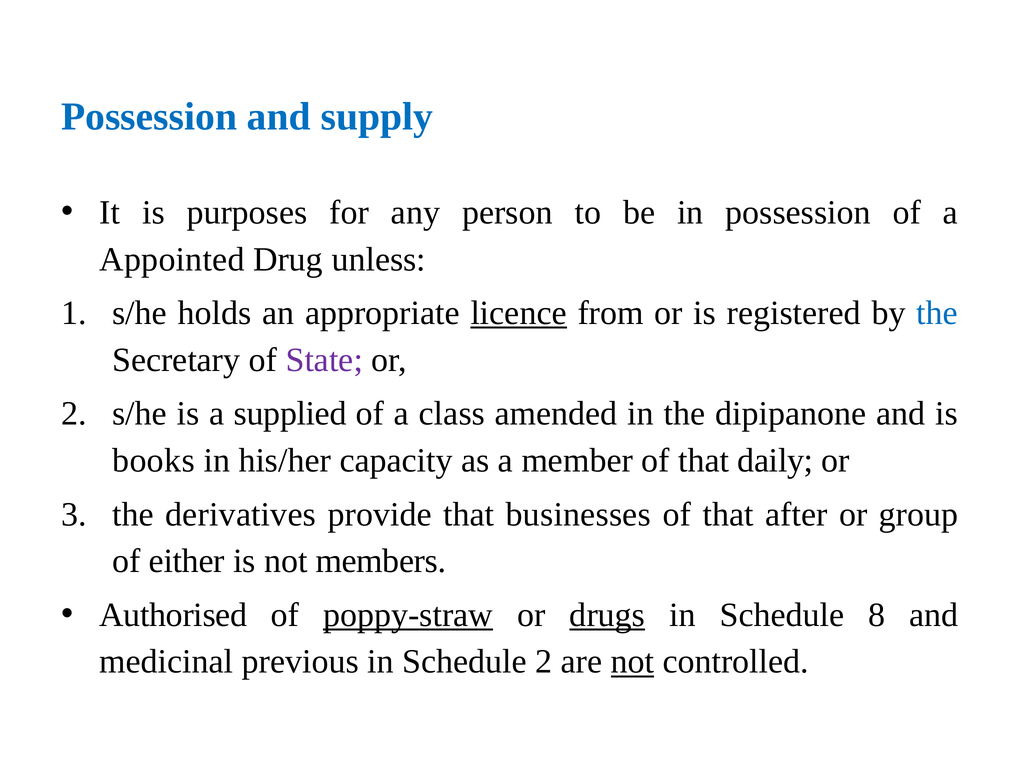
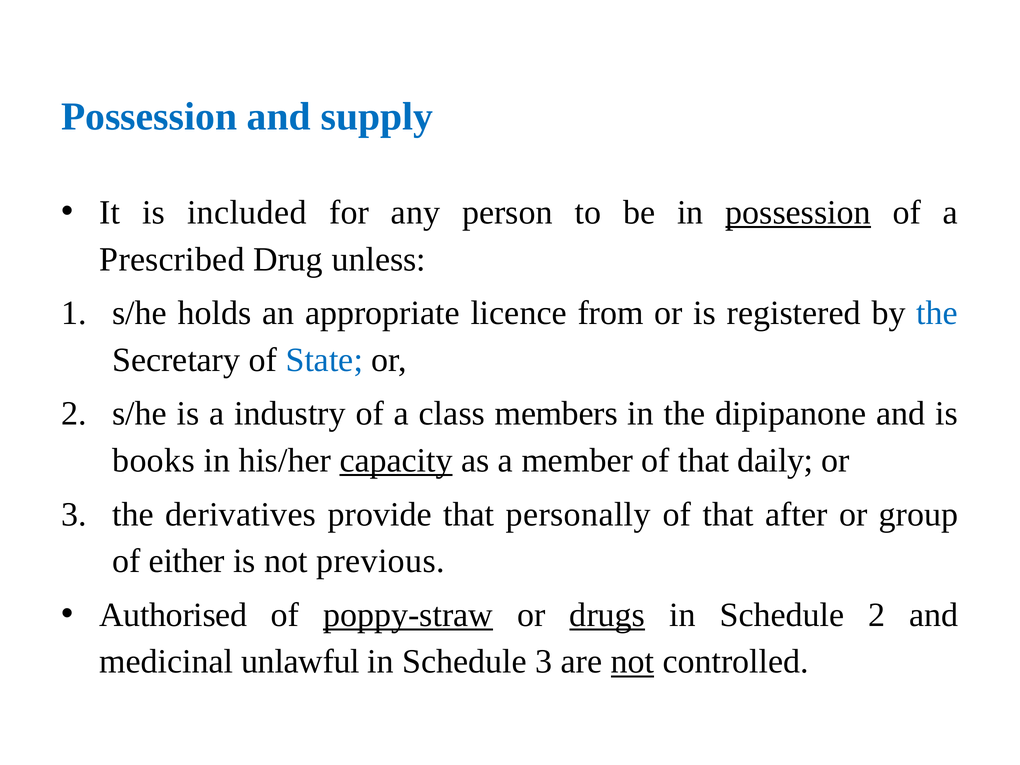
purposes: purposes -> included (247, 212)
possession underline: none -> present (798, 212)
Appointed: Appointed -> Prescribed (172, 259)
licence underline: present -> none (519, 313)
State colour: purple -> blue (324, 360)
supplied: supplied -> industry (290, 414)
amended: amended -> members (556, 414)
capacity underline: none -> present (396, 461)
businesses: businesses -> personally (578, 514)
members: members -> previous (381, 561)
Schedule 8: 8 -> 2 (877, 615)
previous: previous -> unlawful (301, 662)
Schedule 2: 2 -> 3 (544, 662)
